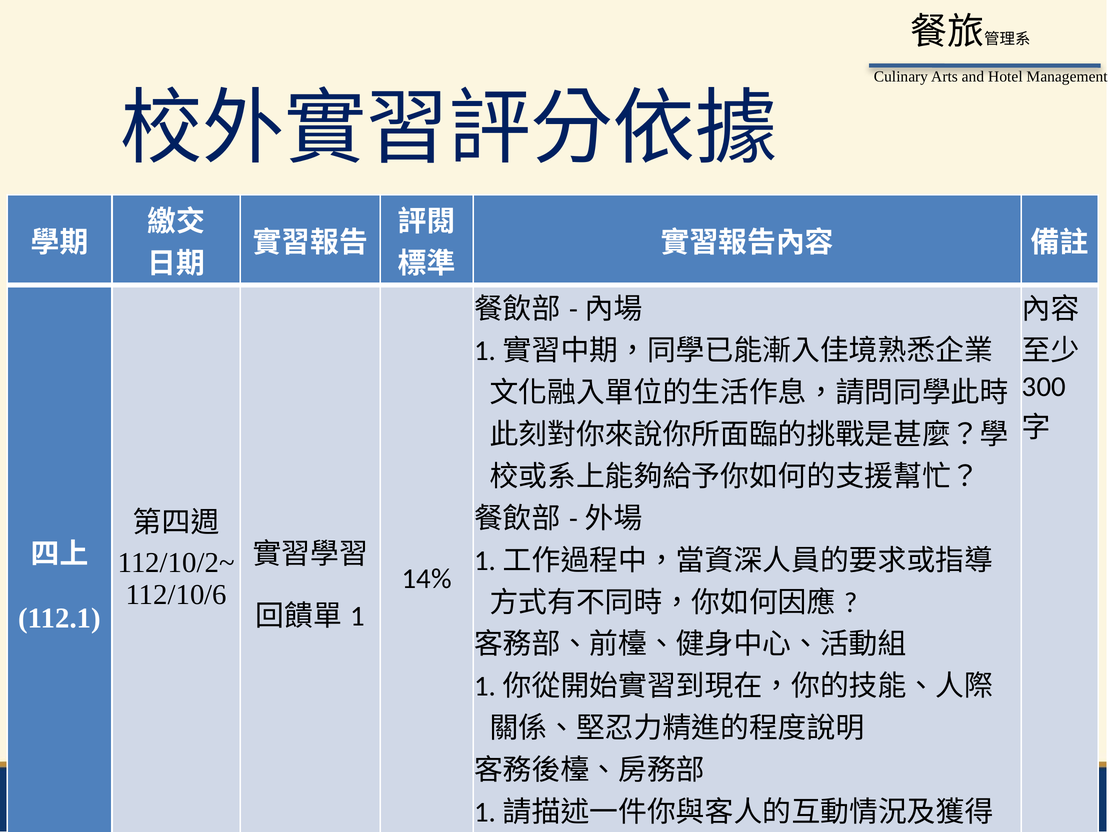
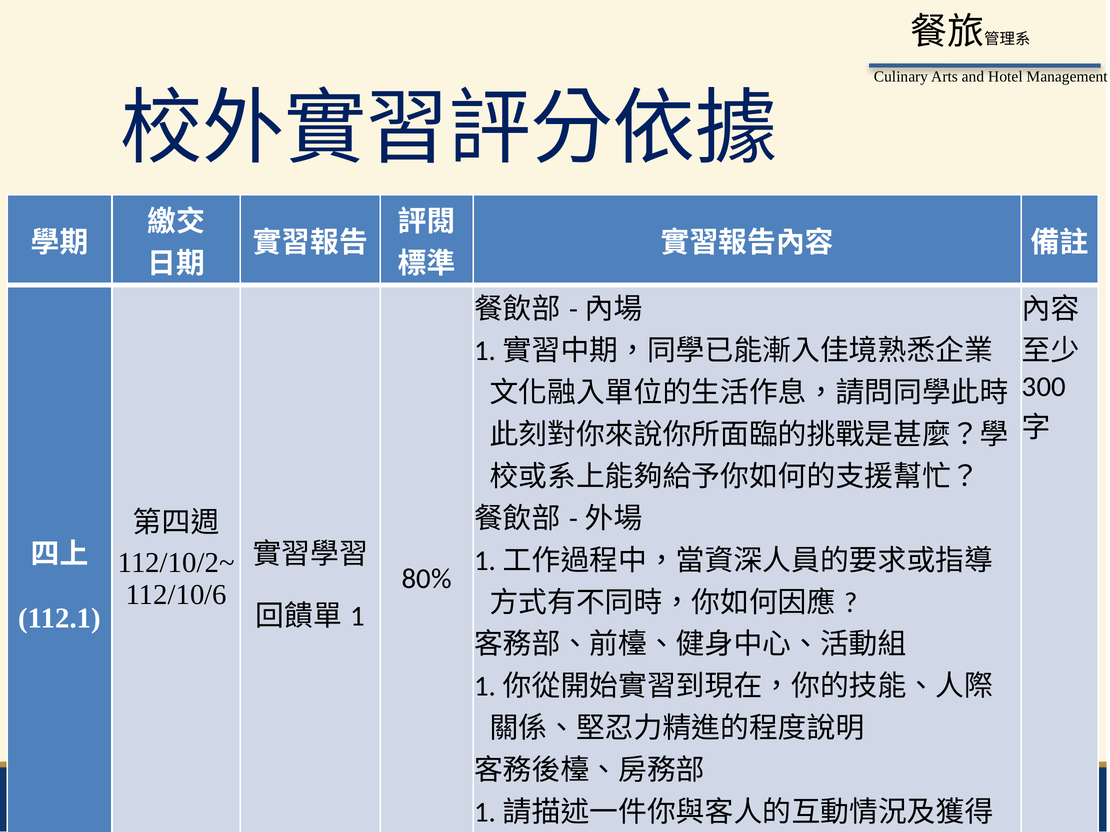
14%: 14% -> 80% (427, 579)
